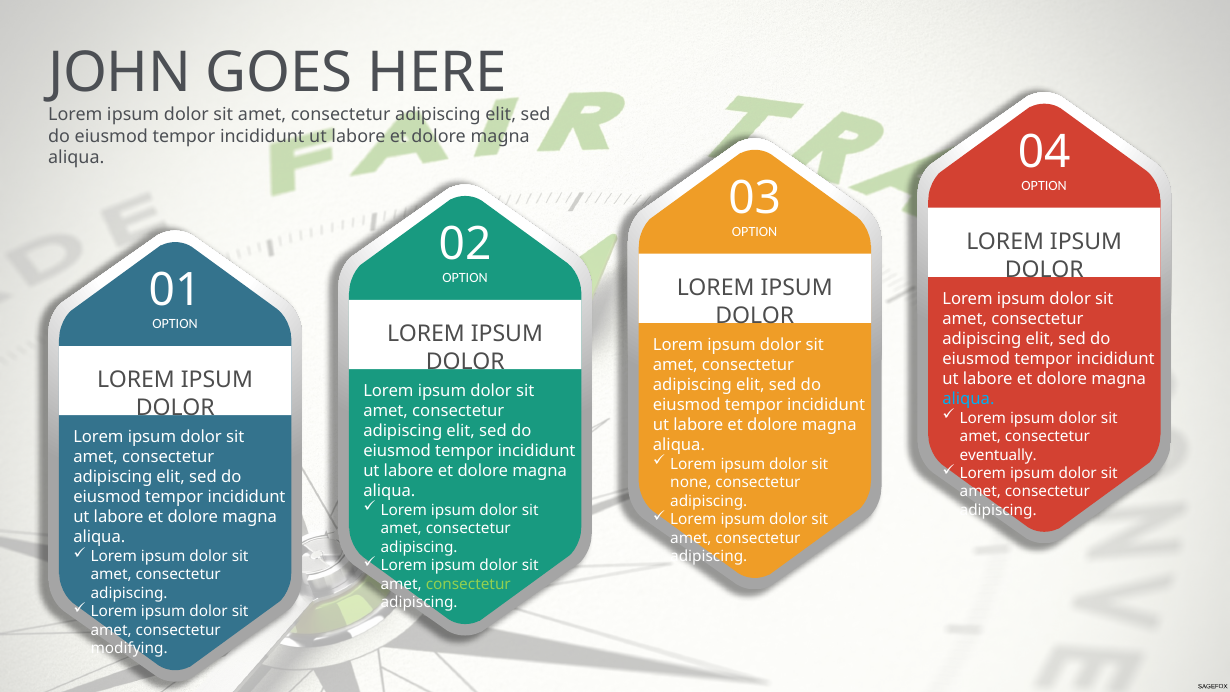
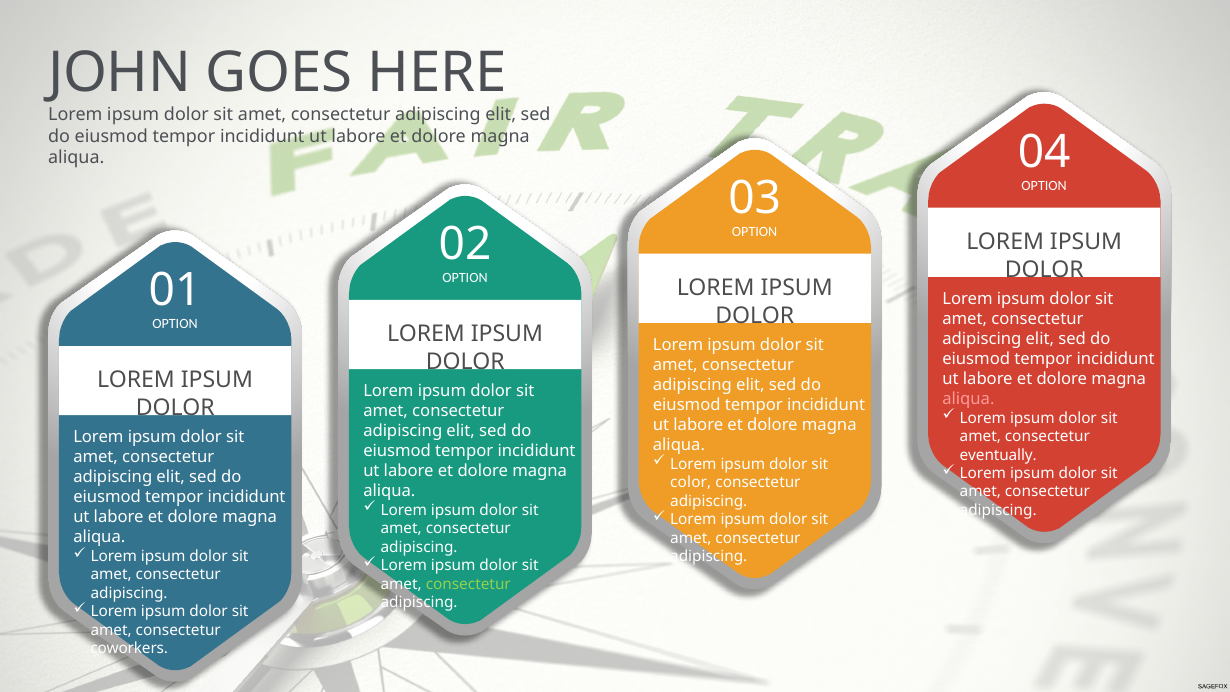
aliqua colour: light blue -> pink (968, 399)
none: none -> color (691, 483)
modifying: modifying -> coworkers (129, 649)
